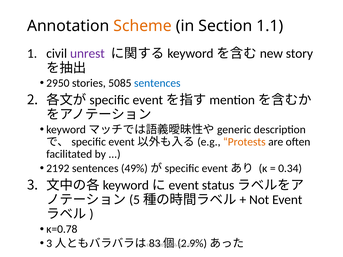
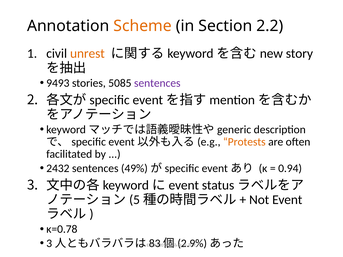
1.1: 1.1 -> 2.2 (270, 26)
unrest colour: purple -> orange (87, 54)
2950: 2950 -> 9493 (58, 83)
sentences colour: blue -> purple (157, 83)
2192: 2192 -> 2432 (58, 168)
0.34: 0.34 -> 0.94 (290, 168)
